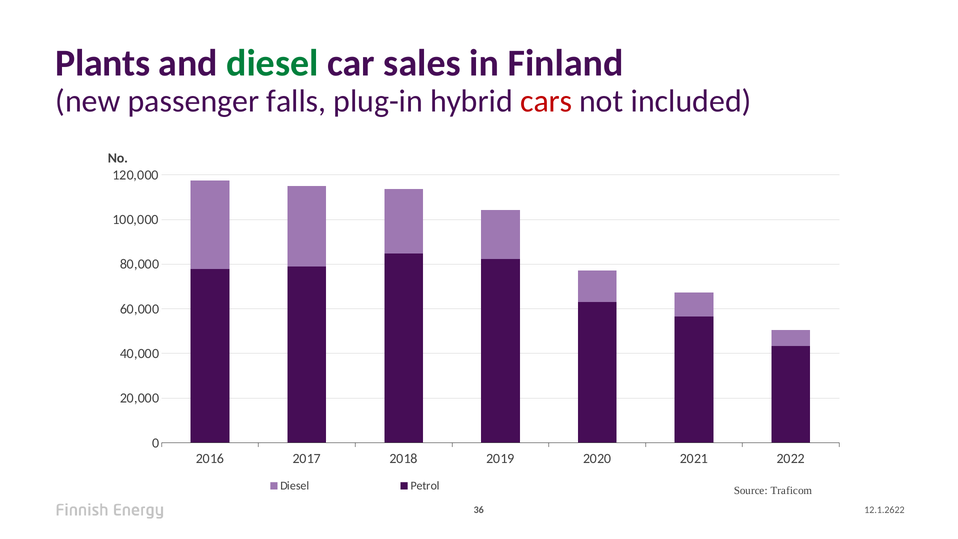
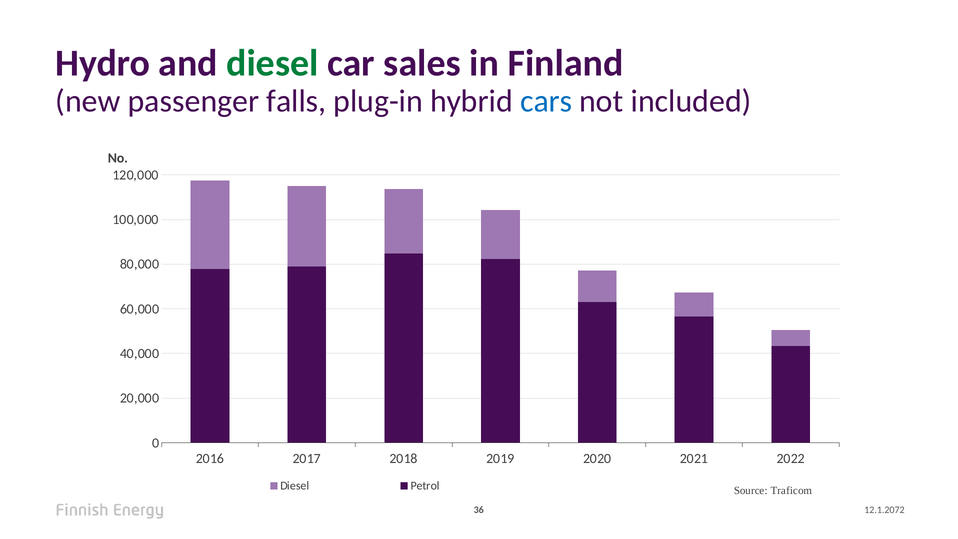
Plants: Plants -> Hydro (103, 63)
cars colour: red -> blue (546, 101)
12.1.2622: 12.1.2622 -> 12.1.2072 (884, 510)
